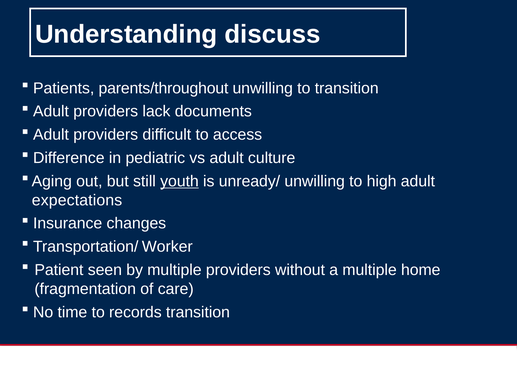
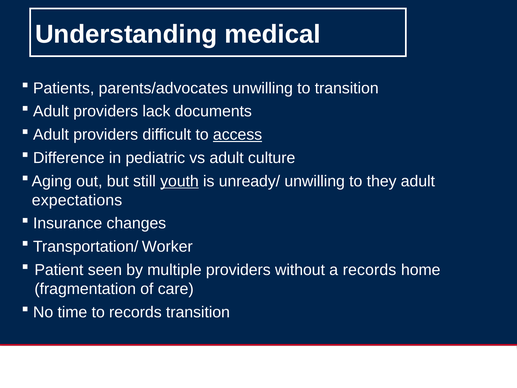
discuss: discuss -> medical (273, 34)
parents/throughout: parents/throughout -> parents/advocates (163, 88)
access underline: none -> present (238, 135)
high: high -> they (382, 181)
a multiple: multiple -> records (369, 270)
